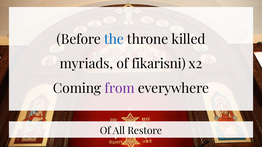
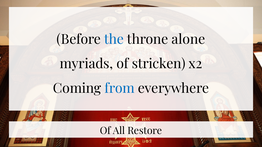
killed: killed -> alone (188, 39)
fikarisni: fikarisni -> stricken (159, 64)
from colour: purple -> blue (120, 89)
